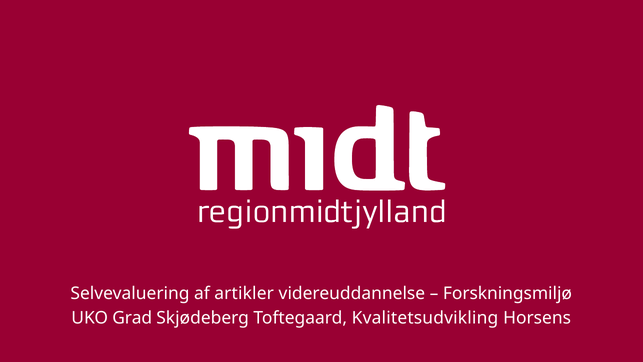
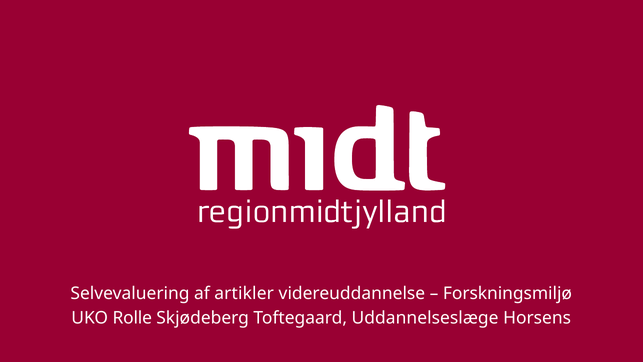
Grad: Grad -> Rolle (132, 318)
Kvalitetsudvikling: Kvalitetsudvikling -> Uddannelseslæge (425, 318)
